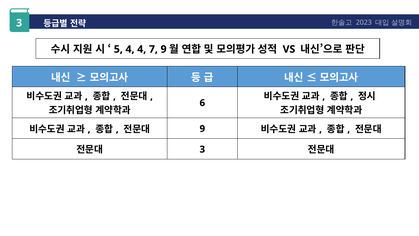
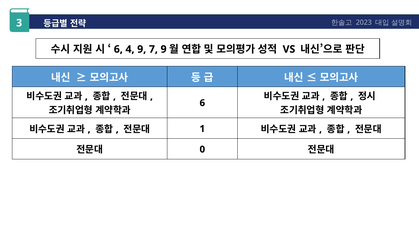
5: 5 -> 6 (118, 49)
4 4: 4 -> 9 (142, 49)
9: 9 -> 1 (202, 129)
3: 3 -> 0 (202, 149)
